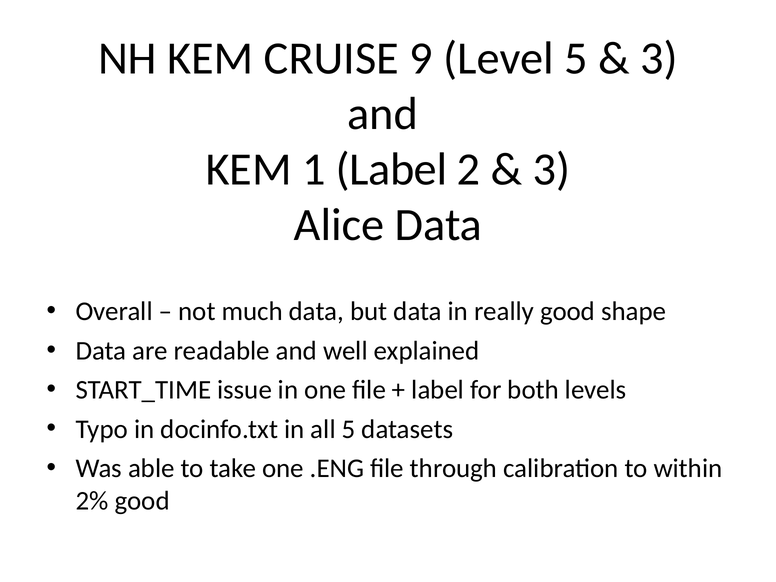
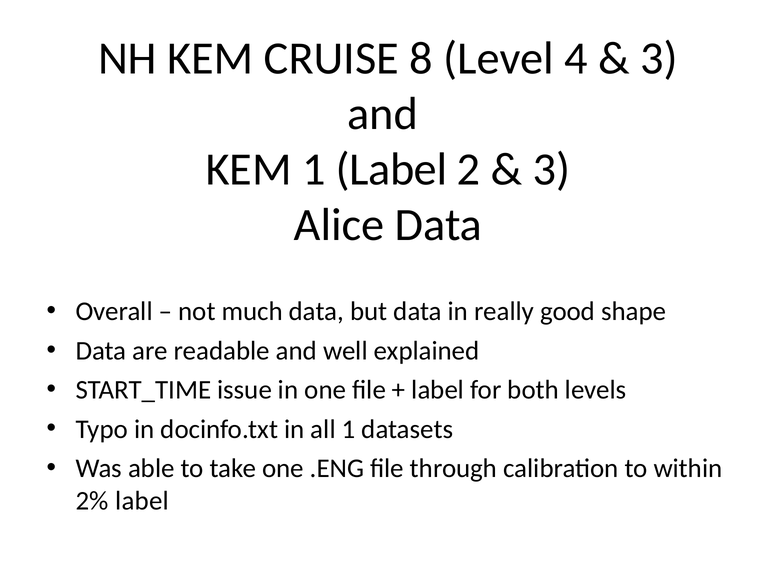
9: 9 -> 8 (421, 58)
Level 5: 5 -> 4 (576, 58)
all 5: 5 -> 1 (349, 429)
2% good: good -> label (142, 501)
